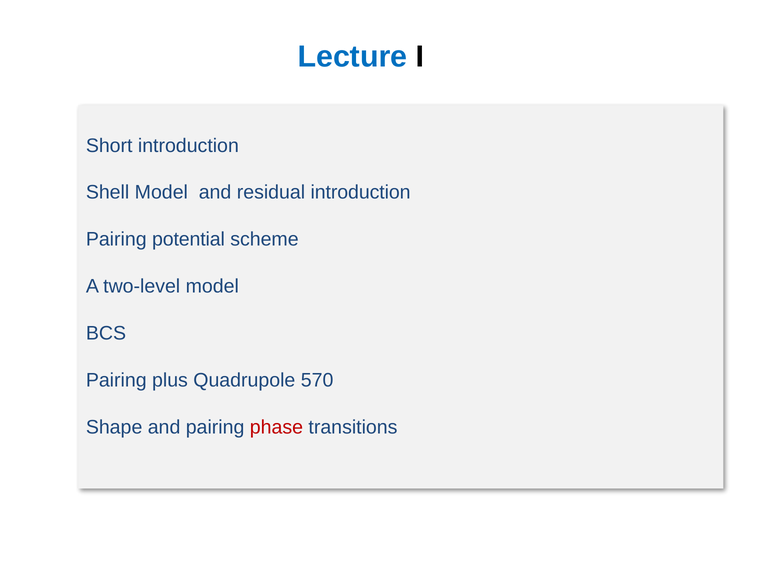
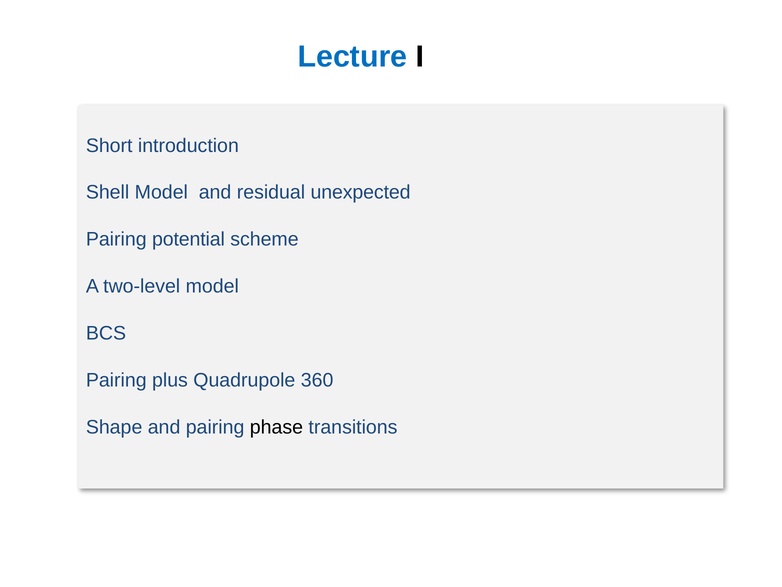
residual introduction: introduction -> unexpected (361, 192)
570: 570 -> 360 (317, 380)
phase colour: red -> black (276, 427)
